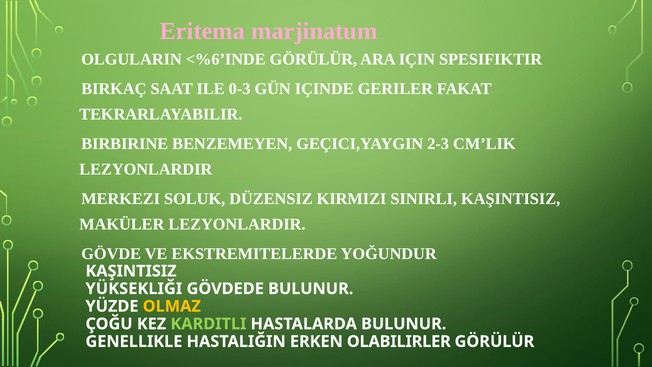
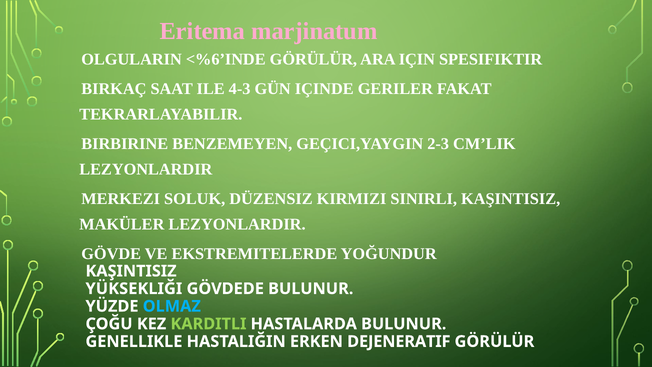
0-3: 0-3 -> 4-3 (240, 89)
OLMAZ colour: yellow -> light blue (172, 306)
OLABILIRLER: OLABILIRLER -> DEJENERATIF (399, 341)
